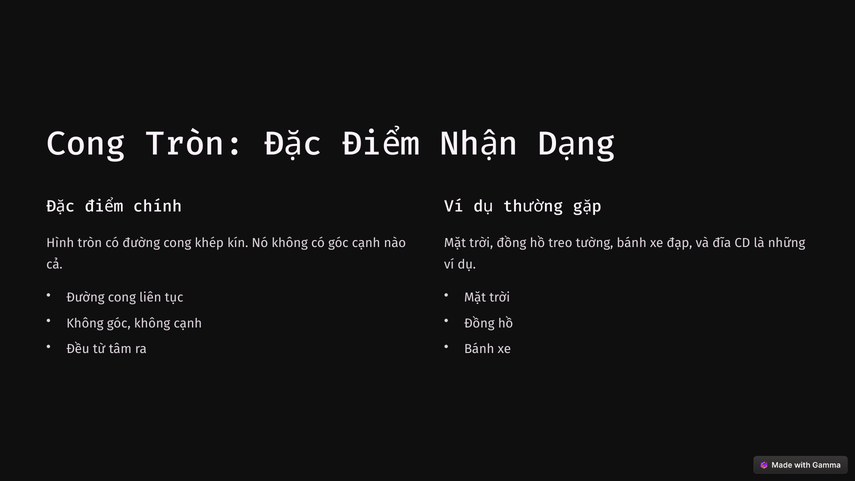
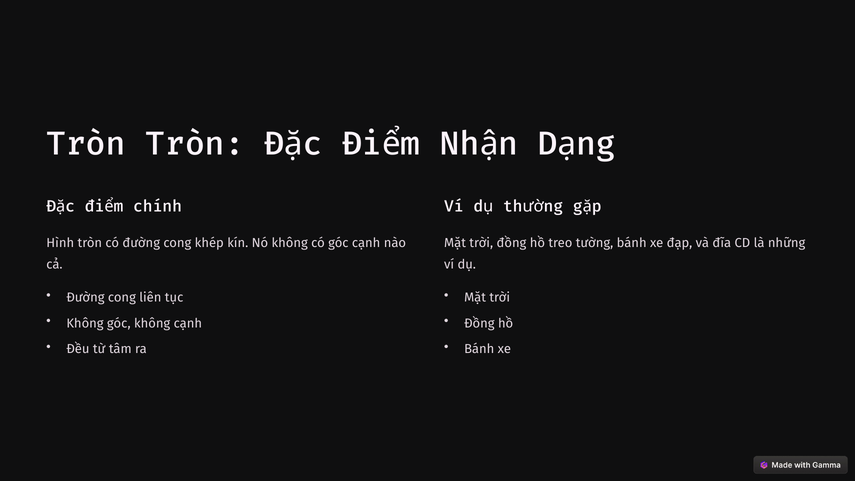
Cong: Cong -> Tròn (86, 144)
